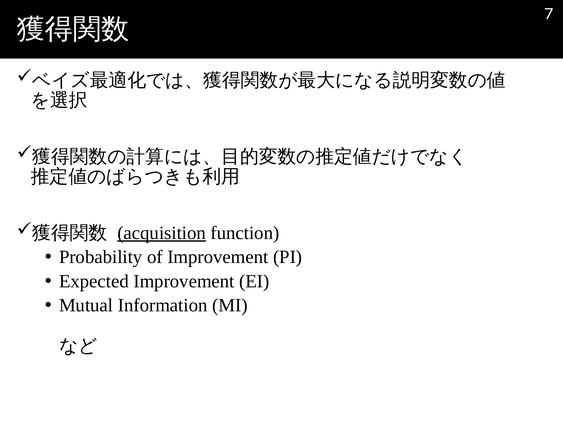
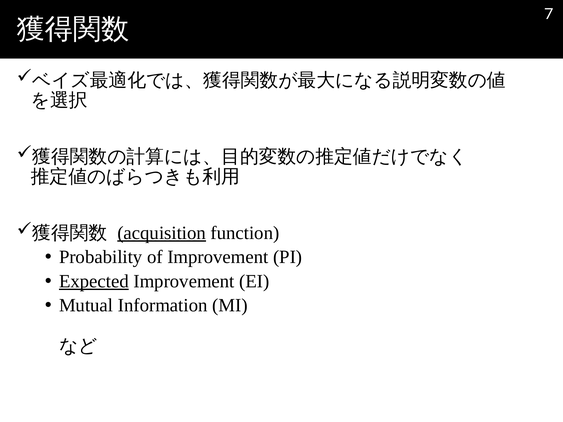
Expected underline: none -> present (94, 281)
